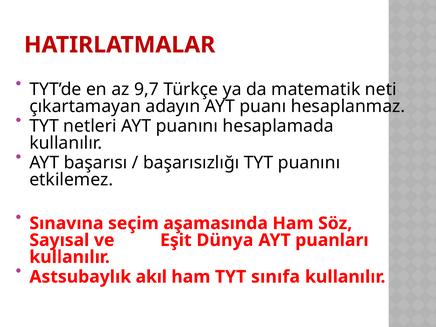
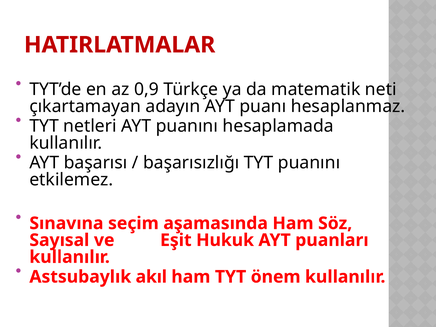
9,7: 9,7 -> 0,9 (146, 90)
Dünya: Dünya -> Hukuk (225, 240)
sınıfa: sınıfa -> önem (276, 277)
